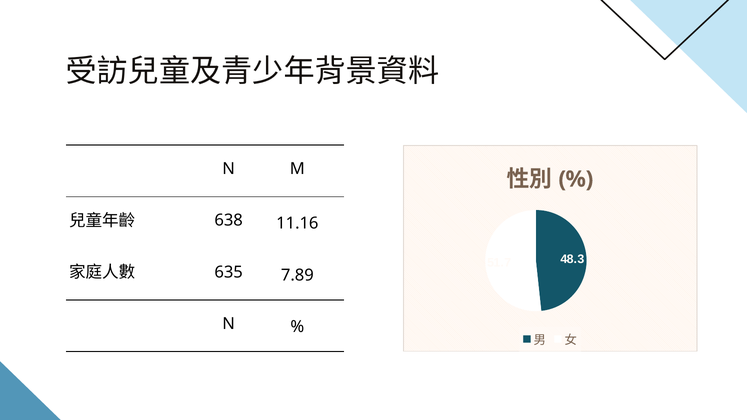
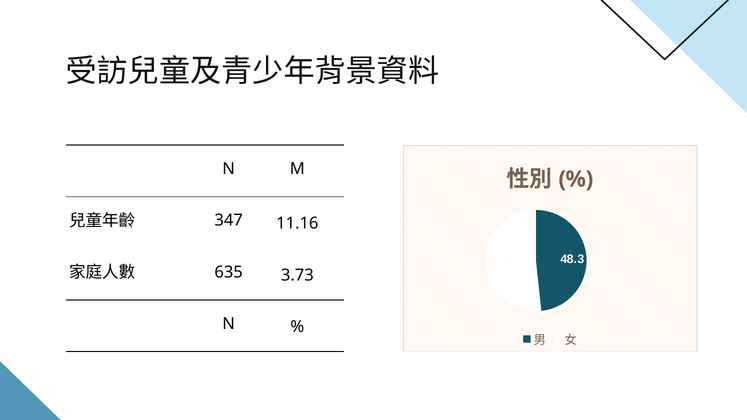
638: 638 -> 347 (229, 221)
7.89: 7.89 -> 3.73 (297, 275)
